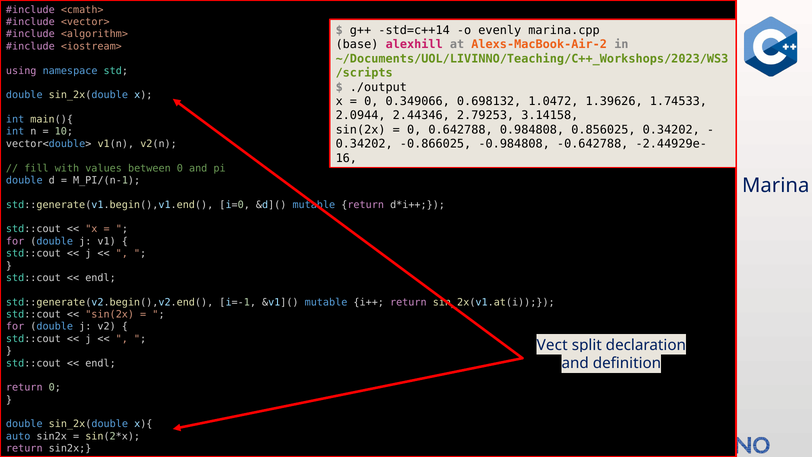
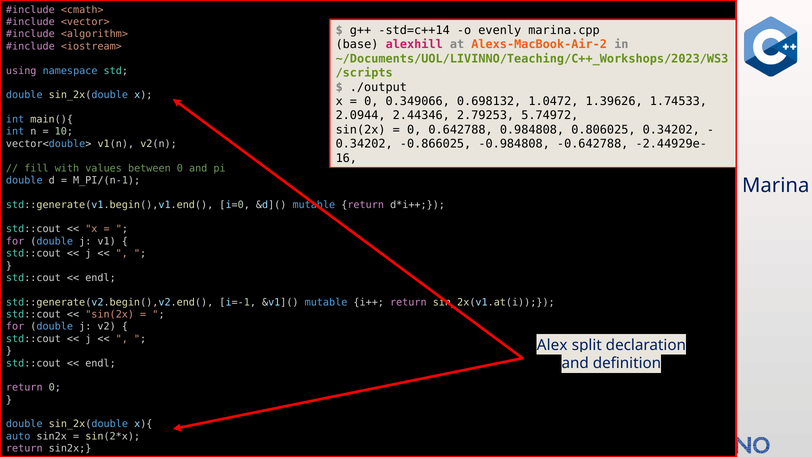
3.14158: 3.14158 -> 5.74972 (550, 116)
0.856025: 0.856025 -> 0.806025 (603, 130)
Vect: Vect -> Alex (552, 345)
